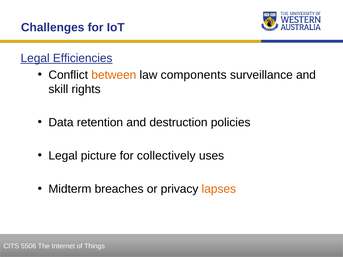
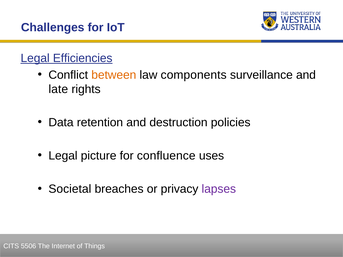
skill: skill -> late (58, 89)
collectively: collectively -> confluence (166, 156)
Midterm: Midterm -> Societal (70, 189)
lapses colour: orange -> purple (219, 189)
